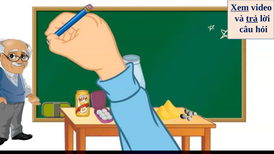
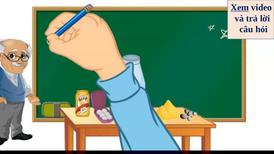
trả underline: present -> none (252, 18)
